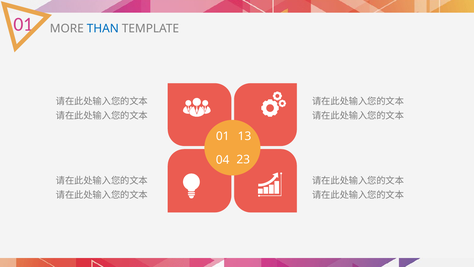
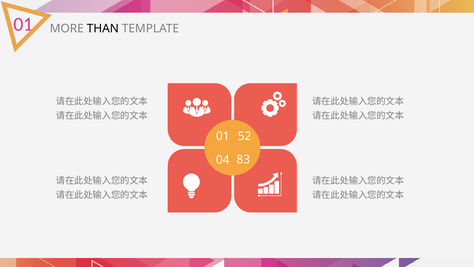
THAN colour: blue -> black (103, 29)
13: 13 -> 52 (245, 136)
23: 23 -> 83 (243, 159)
